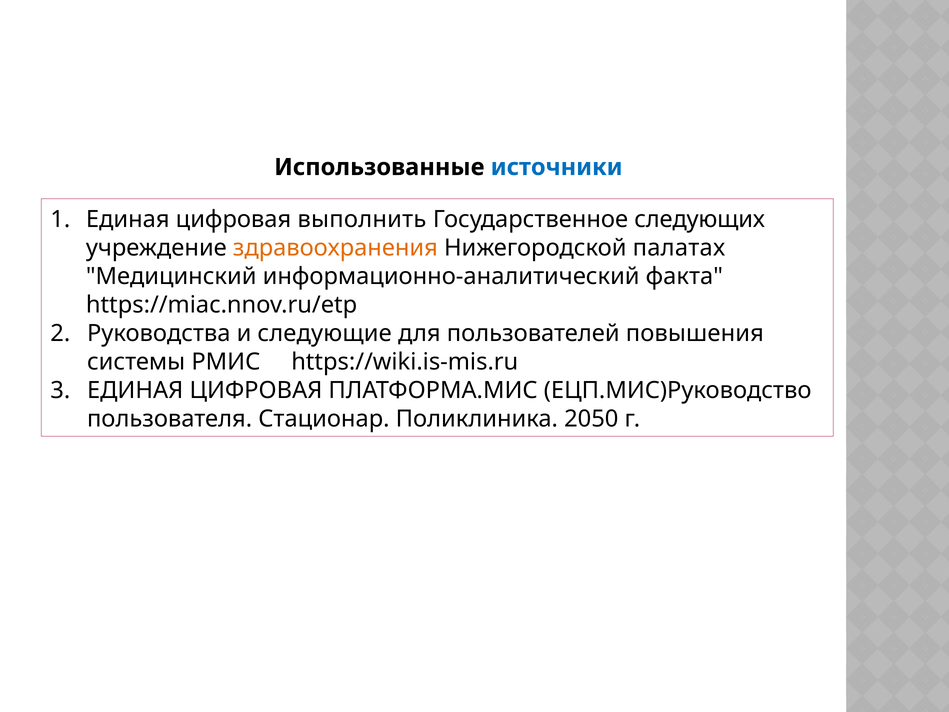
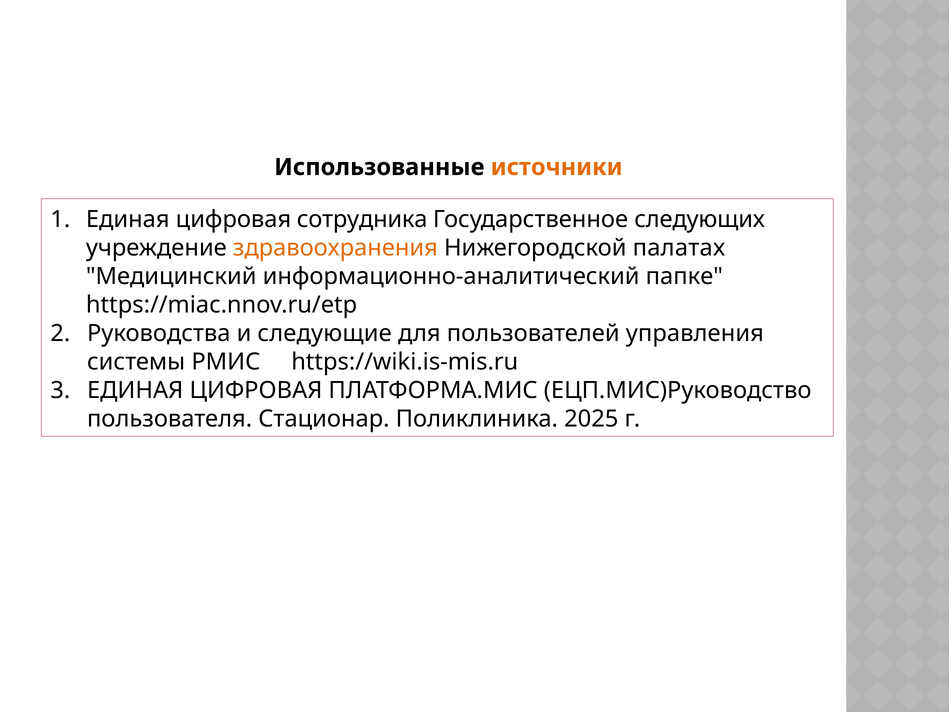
источники colour: blue -> orange (557, 167)
выполнить: выполнить -> сотрудника (362, 219)
факта: факта -> папке (684, 276)
повышения: повышения -> управления (695, 333)
2050: 2050 -> 2025 (591, 419)
